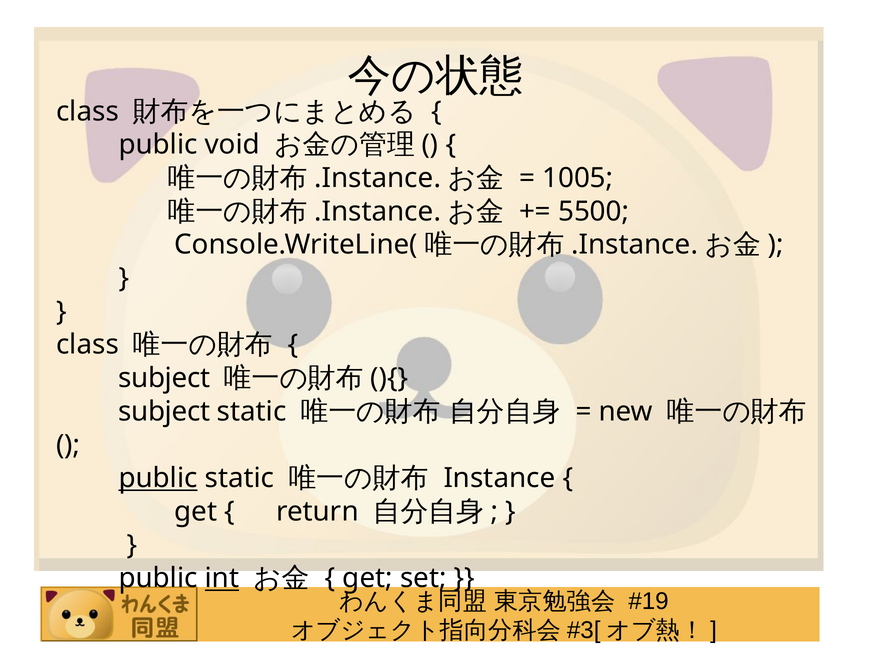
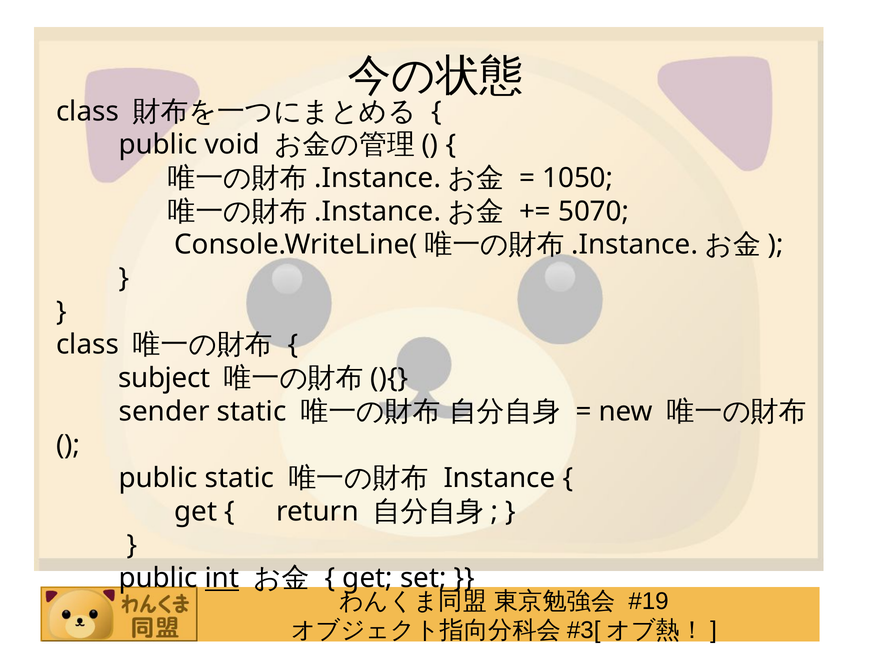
1005: 1005 -> 1050 (578, 178)
5500: 5500 -> 5070 (594, 211)
subject: subject -> sender (164, 412)
public underline: present -> none (158, 478)
